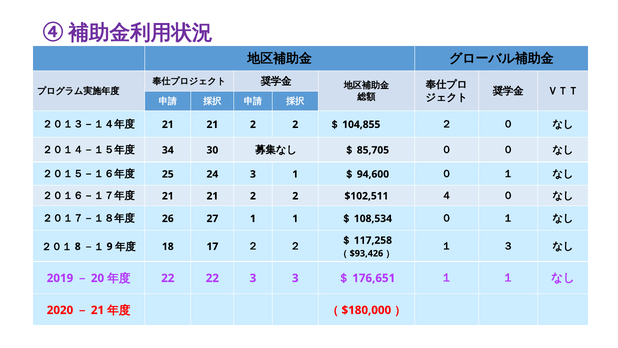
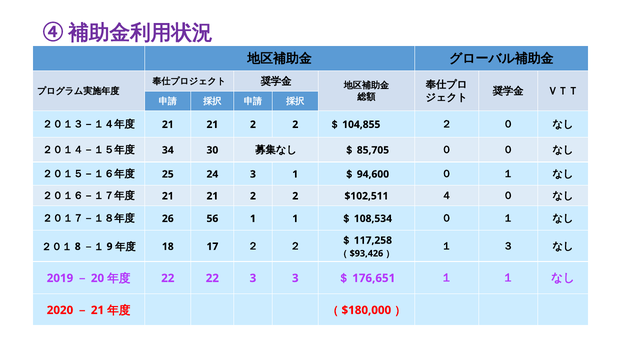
27: 27 -> 56 (212, 218)
